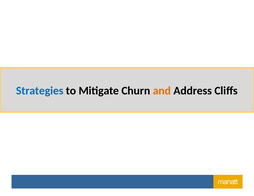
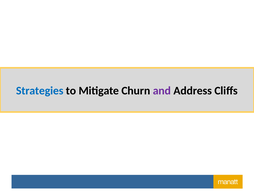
and colour: orange -> purple (162, 91)
